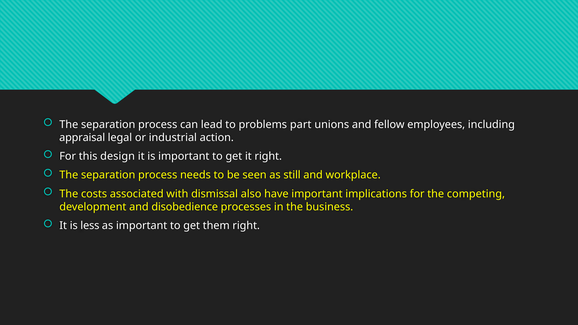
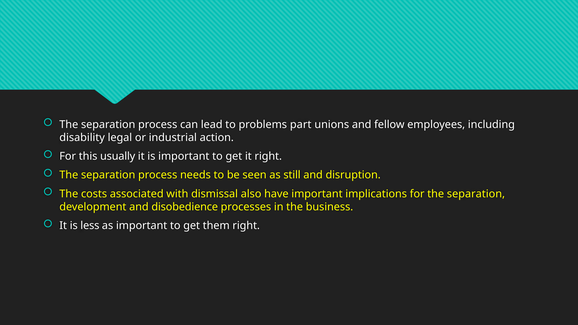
appraisal: appraisal -> disability (82, 137)
design: design -> usually (118, 156)
workplace: workplace -> disruption (353, 175)
for the competing: competing -> separation (476, 194)
